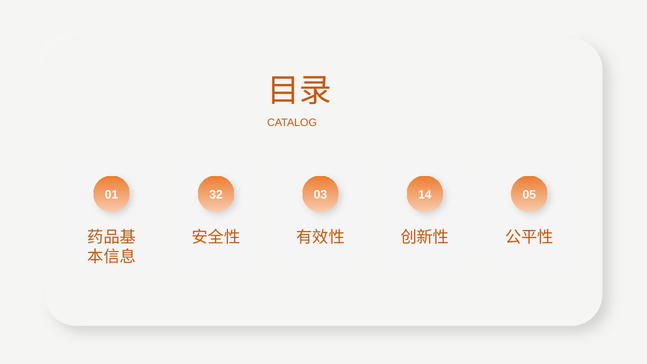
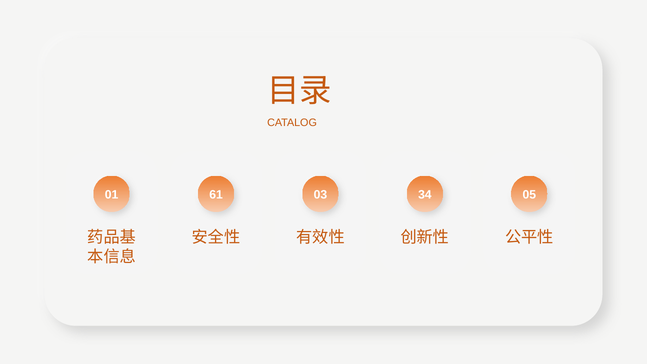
32: 32 -> 61 (216, 195)
14: 14 -> 34 (425, 195)
